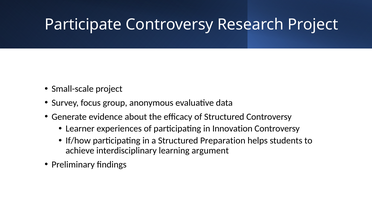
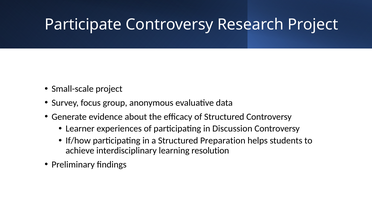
Innovation: Innovation -> Discussion (232, 129)
argument: argument -> resolution (210, 151)
